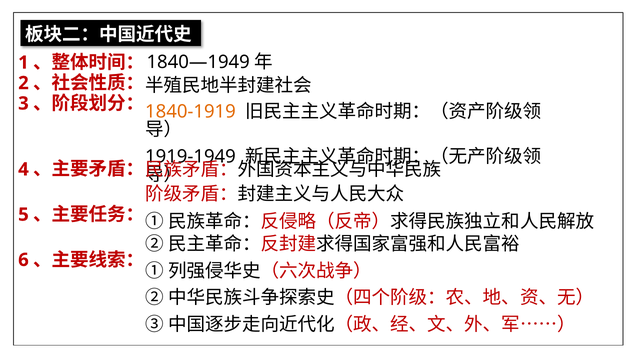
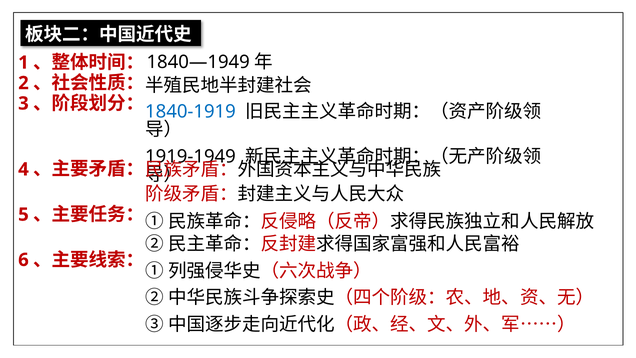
1840-1919 colour: orange -> blue (190, 112)
